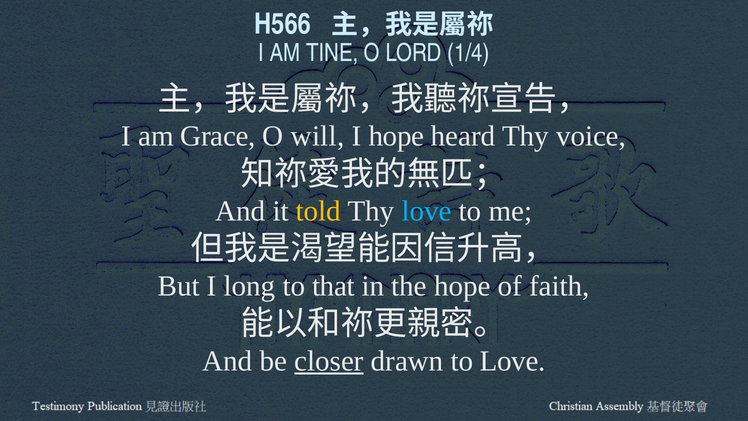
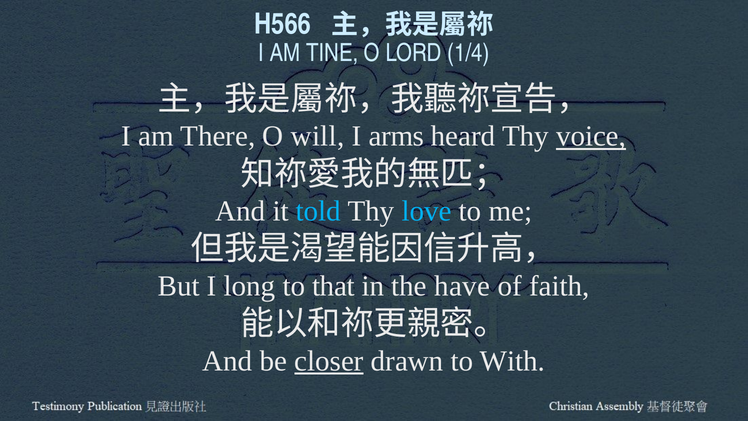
Grace: Grace -> There (218, 136)
I hope: hope -> arms (396, 136)
voice underline: none -> present (591, 136)
told colour: yellow -> light blue (318, 211)
the hope: hope -> have (462, 286)
to Love: Love -> With (513, 361)
